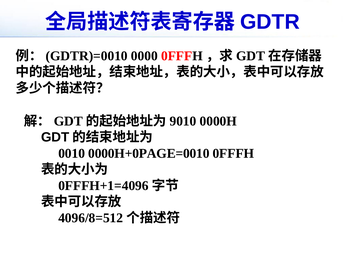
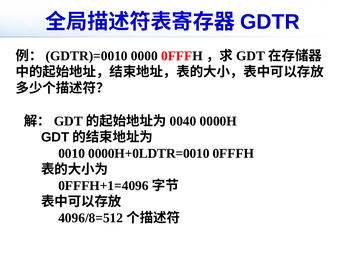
9010: 9010 -> 0040 (183, 121)
0000H+0PAGE=0010: 0000H+0PAGE=0010 -> 0000H+0LDTR=0010 (149, 153)
